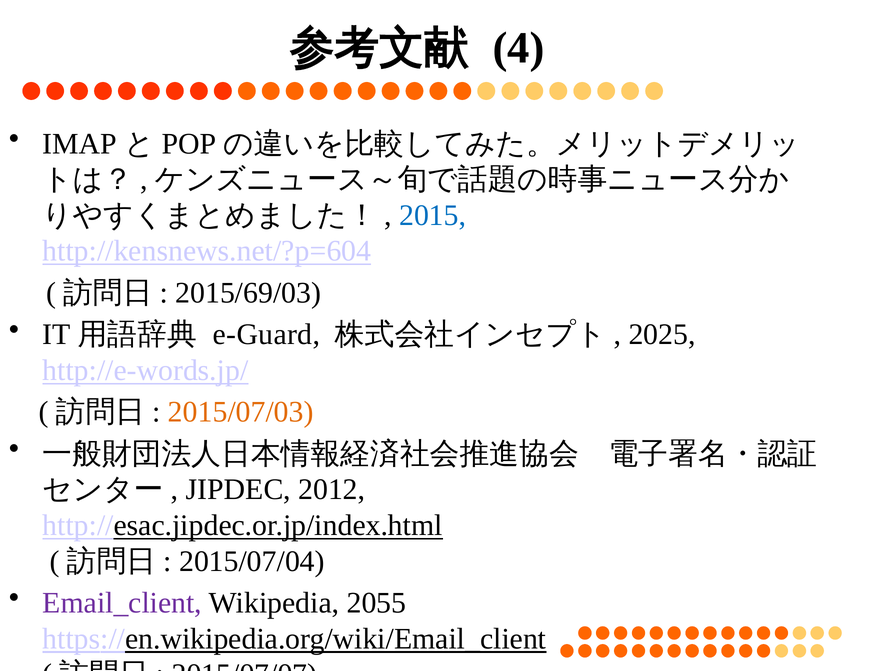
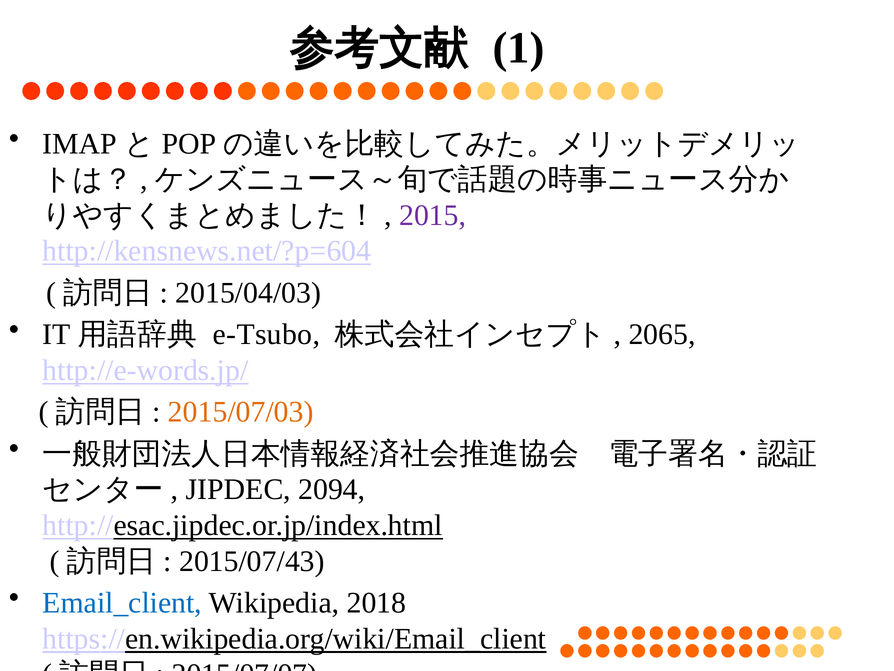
4: 4 -> 1 (519, 48)
2015 colour: blue -> purple (433, 215)
2015/69/03: 2015/69/03 -> 2015/04/03 (248, 293)
e-Guard: e-Guard -> e-Tsubo (266, 334)
2025: 2025 -> 2065 (662, 334)
2012: 2012 -> 2094 (332, 489)
2015/07/04: 2015/07/04 -> 2015/07/43 (252, 561)
Email_client colour: purple -> blue (122, 603)
2055: 2055 -> 2018 (376, 603)
